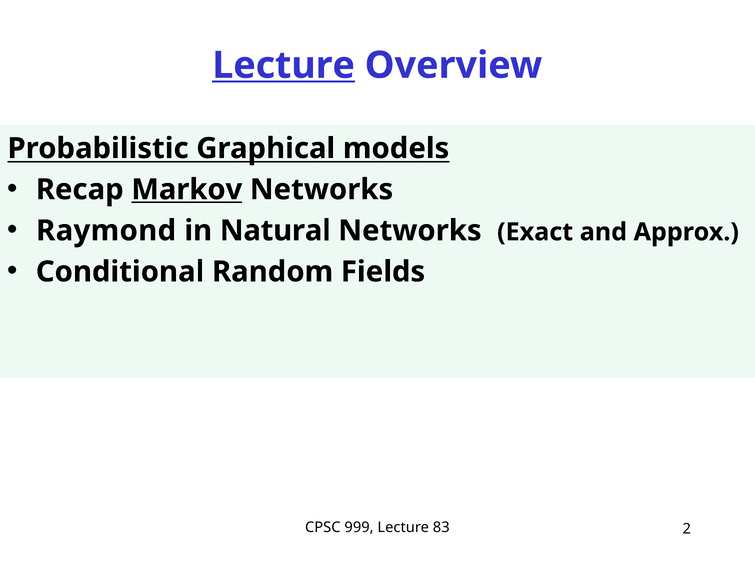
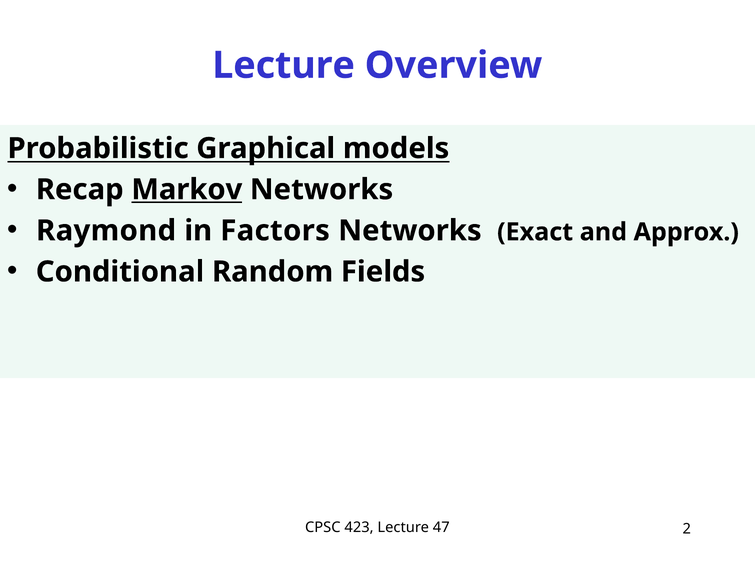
Lecture underline: present -> none (284, 65)
Natural: Natural -> Factors (275, 231)
999: 999 -> 423 (359, 528)
83: 83 -> 47 (441, 528)
